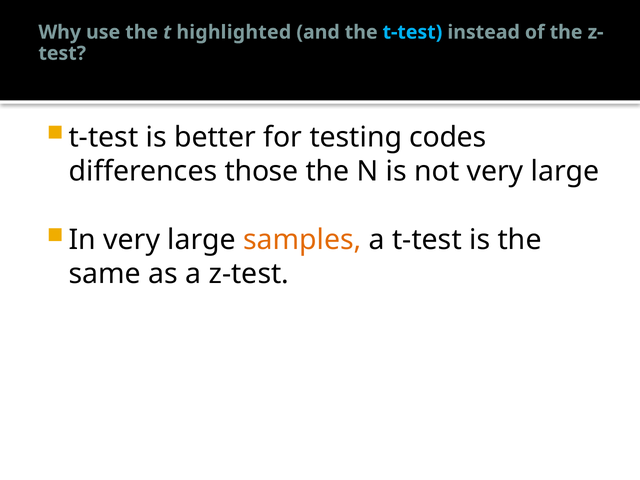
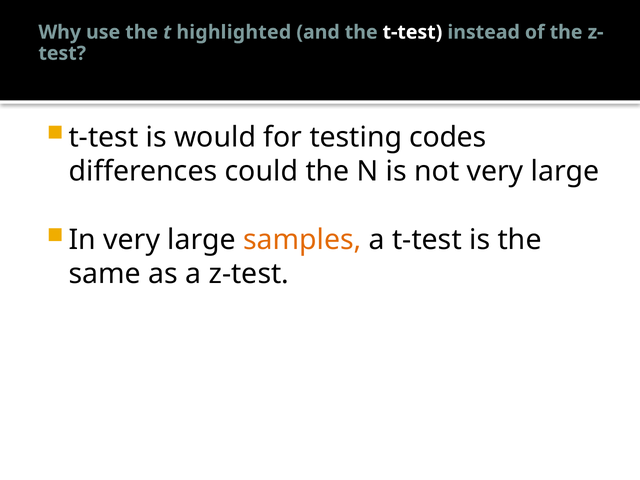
t-test colour: light blue -> white (412, 32)
better: better -> would (215, 137)
those: those -> could (261, 172)
